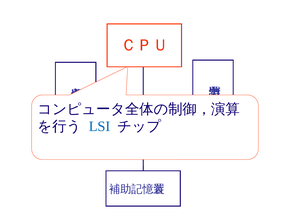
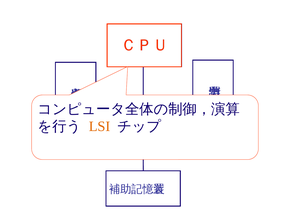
LSI colour: blue -> orange (100, 126)
